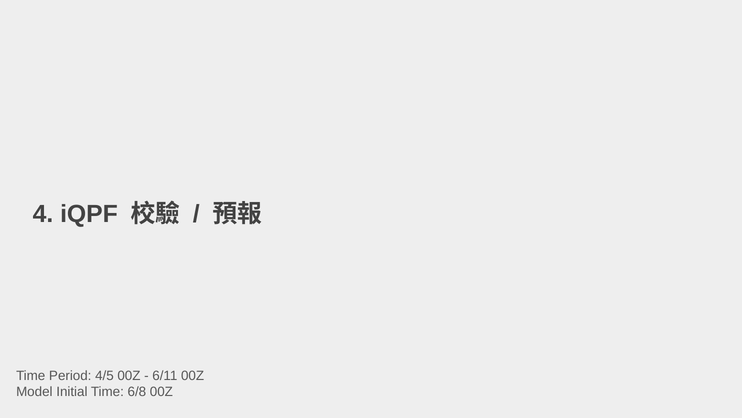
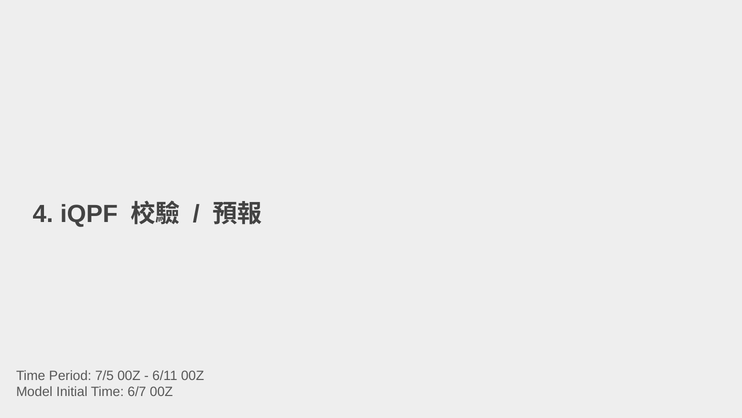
4/5: 4/5 -> 7/5 (104, 375)
6/8: 6/8 -> 6/7 (137, 391)
